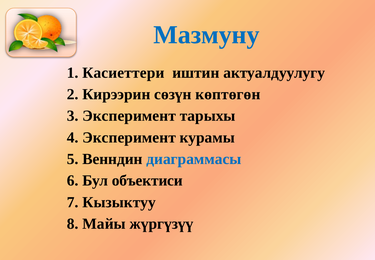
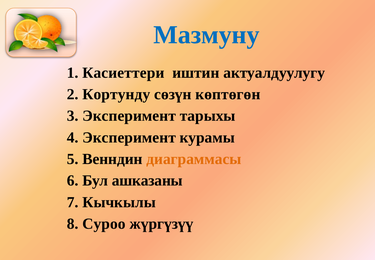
Кирээрин: Кирээрин -> Кортунду (116, 94)
диаграммасы colour: blue -> orange (194, 159)
объектиси: объектиси -> ашказаны (147, 180)
Кызыктуу: Кызыктуу -> Кычкылы (119, 202)
Майы: Майы -> Суроо (104, 223)
